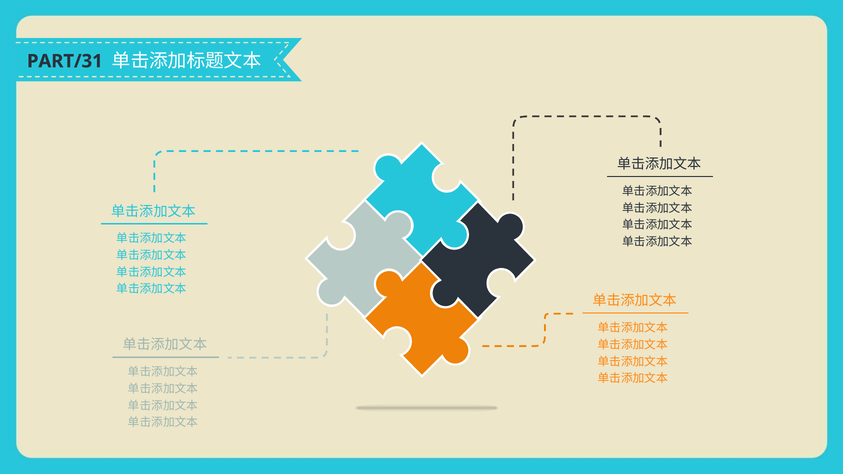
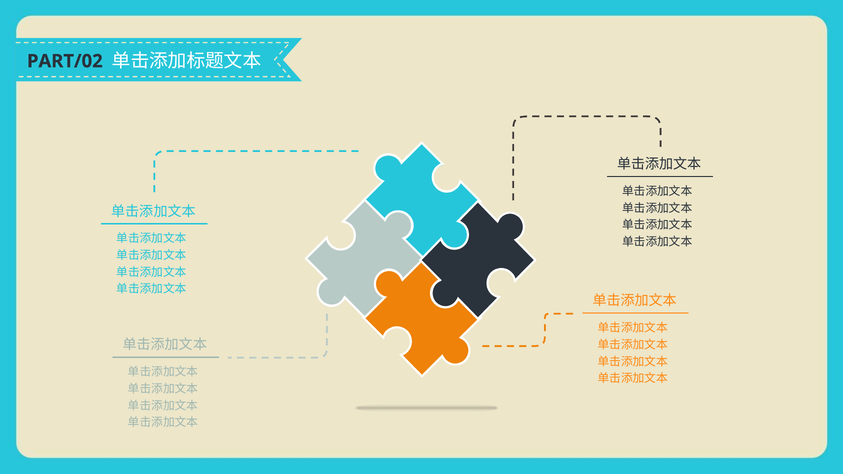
PART/31: PART/31 -> PART/02 (65, 61)
